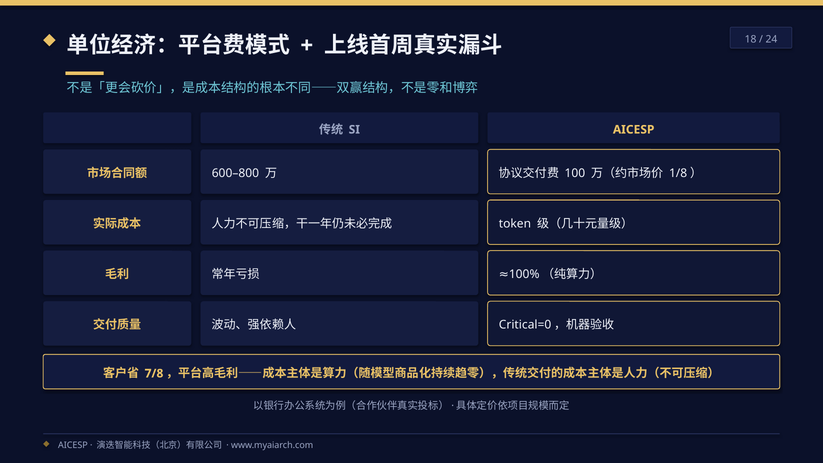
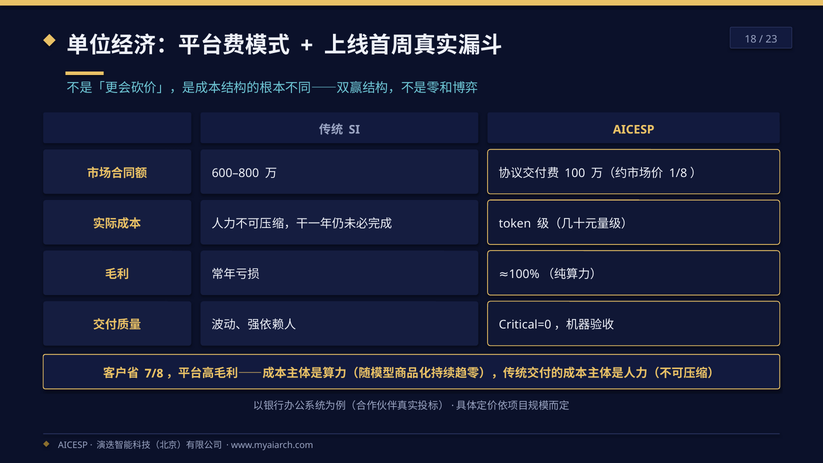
24: 24 -> 23 (771, 39)
